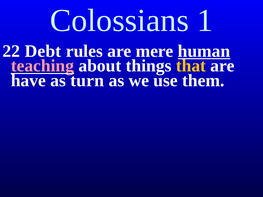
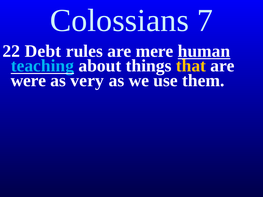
1: 1 -> 7 (205, 21)
teaching colour: pink -> light blue (42, 66)
have: have -> were (28, 81)
turn: turn -> very (87, 81)
